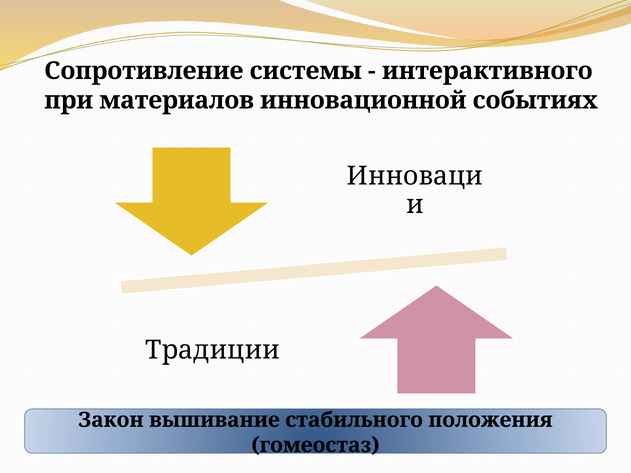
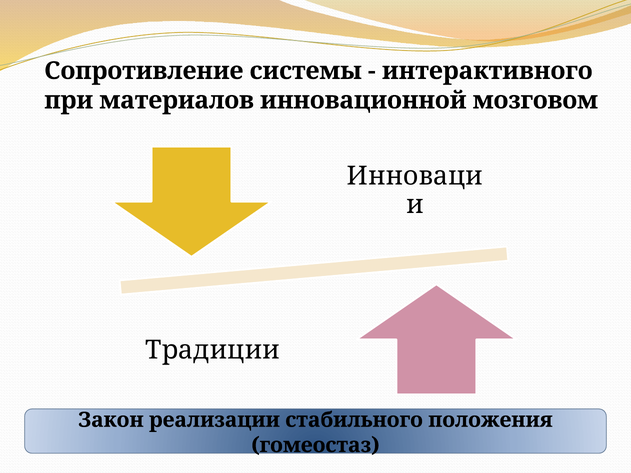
событиях: событиях -> мозговом (535, 100)
вышивание: вышивание -> реализации (214, 420)
